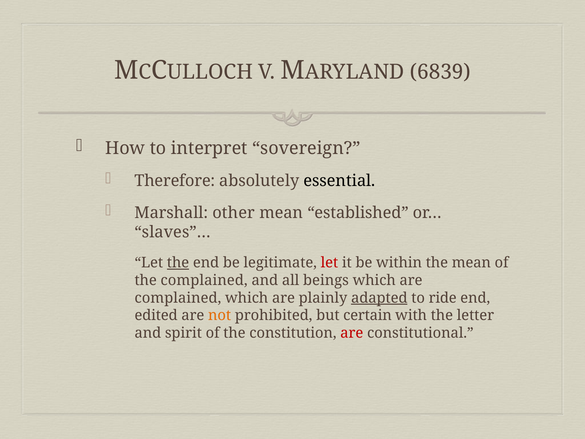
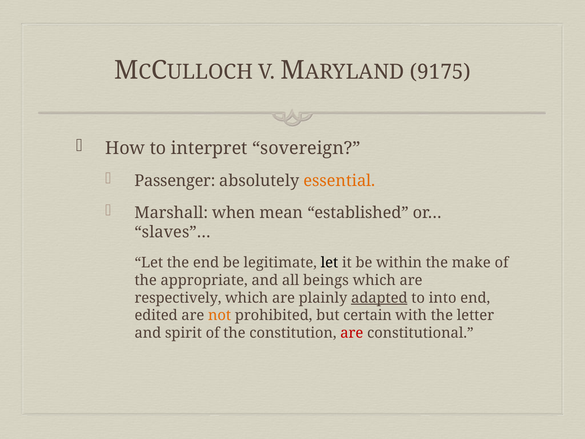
6839: 6839 -> 9175 (440, 72)
Therefore: Therefore -> Passenger (175, 181)
essential colour: black -> orange (339, 181)
other: other -> when (234, 213)
the underline: present -> none (178, 263)
let colour: red -> black (329, 263)
the mean: mean -> make (471, 263)
the complained: complained -> appropriate (204, 280)
complained: complained -> respectively (178, 298)
ride: ride -> into (443, 298)
